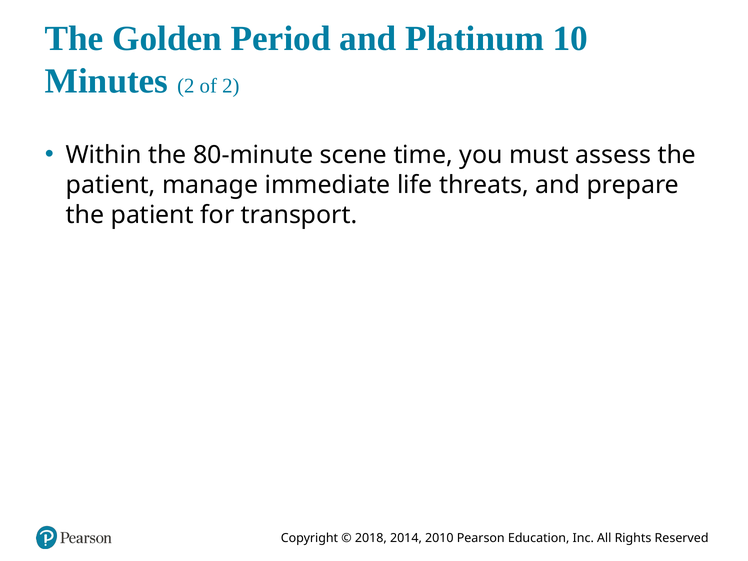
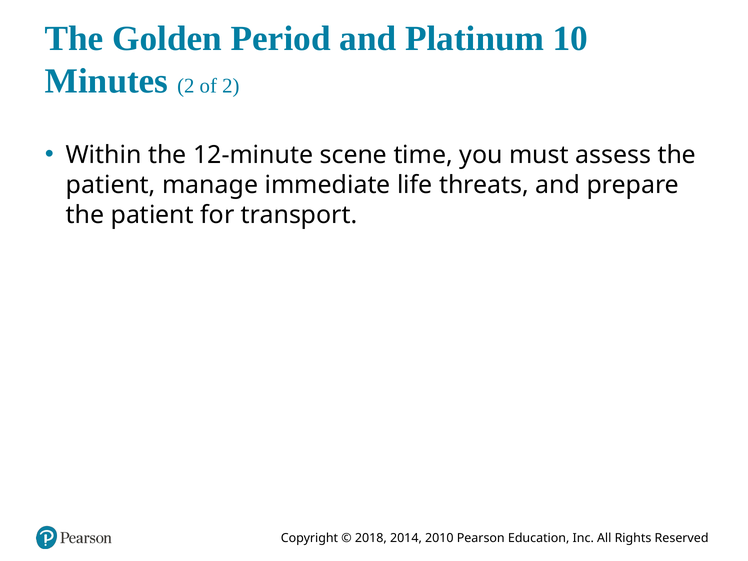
80-minute: 80-minute -> 12-minute (253, 155)
